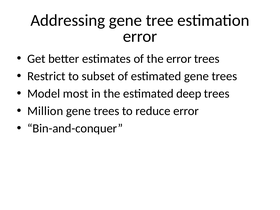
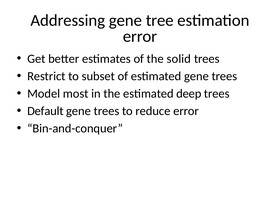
the error: error -> solid (179, 59)
Million: Million -> Default (45, 111)
